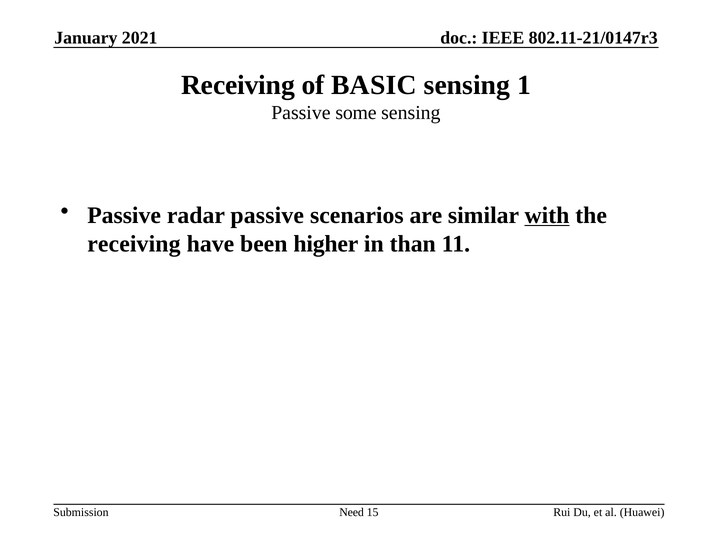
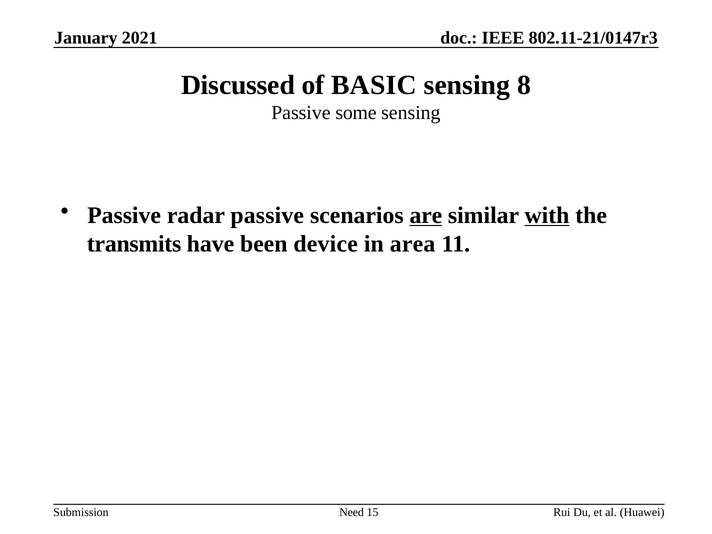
Receiving: Receiving -> Discussed (238, 85)
1: 1 -> 8 (524, 85)
are underline: none -> present (426, 215)
receiving: receiving -> transmits (134, 244)
higher: higher -> device (326, 244)
than: than -> area (413, 244)
